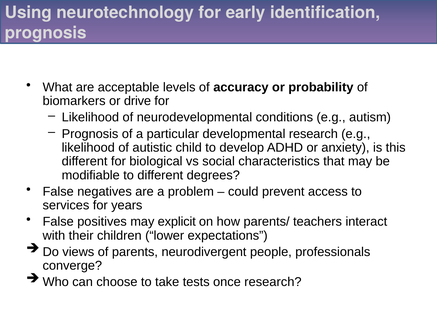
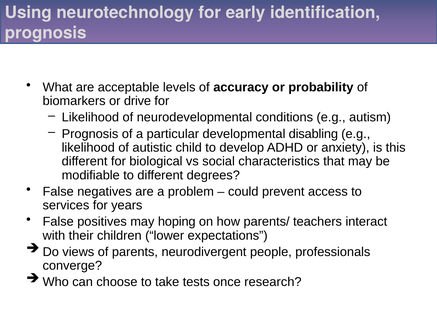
developmental research: research -> disabling (313, 134)
explicit: explicit -> hoping (177, 222)
